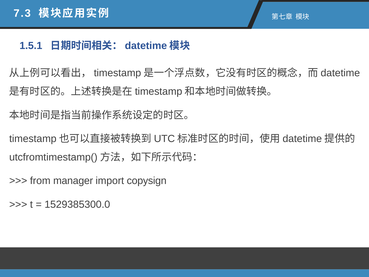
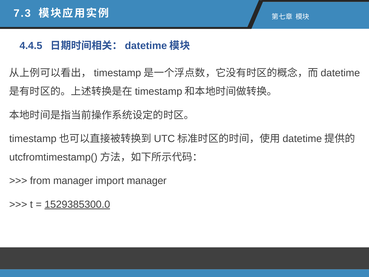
1.5.1: 1.5.1 -> 4.4.5 (31, 46)
import copysign: copysign -> manager (147, 181)
1529385300.0 underline: none -> present (77, 204)
